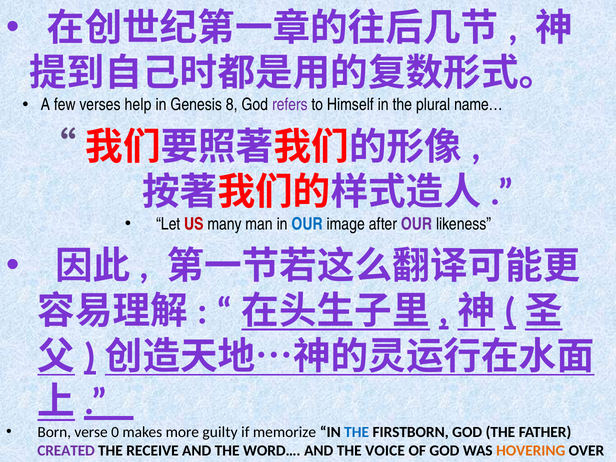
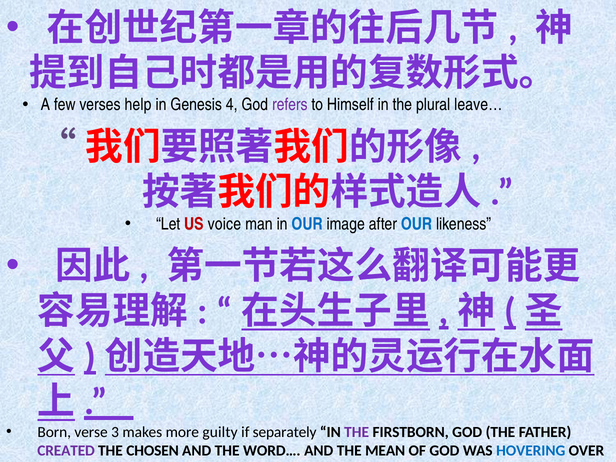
8: 8 -> 4 (232, 105)
name…: name… -> leave… (478, 105)
many: many -> voice (224, 224)
OUR colour: purple -> blue (417, 224)
0: 0 -> 3 (115, 432)
memorize: memorize -> separately (285, 432)
THE colour: blue -> purple (357, 432)
RECEIVE: RECEIVE -> CHOSEN (153, 451)
VOICE: VOICE -> MEAN (385, 451)
HOVERING colour: orange -> blue (531, 451)
